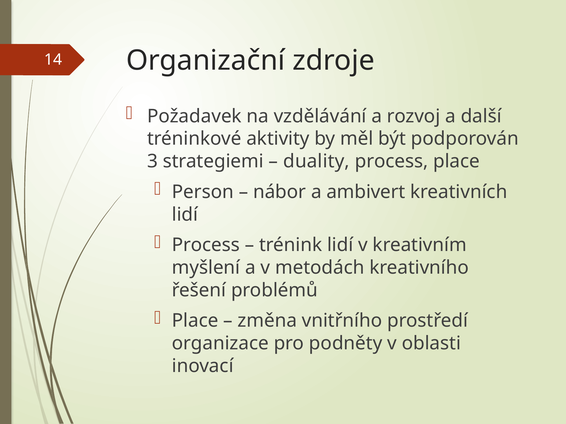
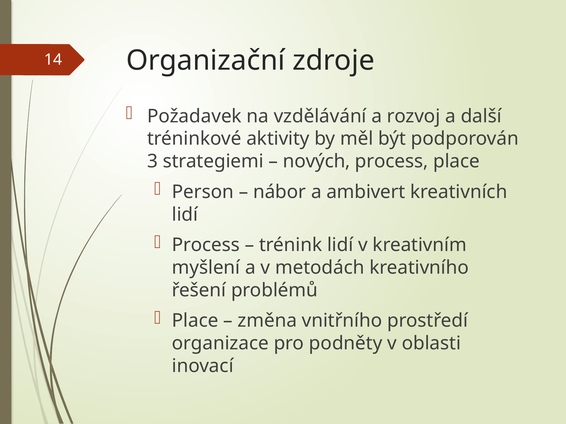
duality: duality -> nových (317, 162)
